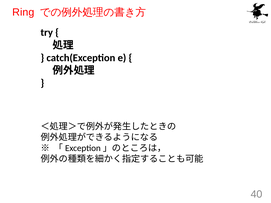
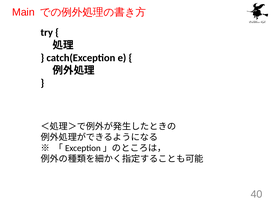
Ring: Ring -> Main (23, 12)
